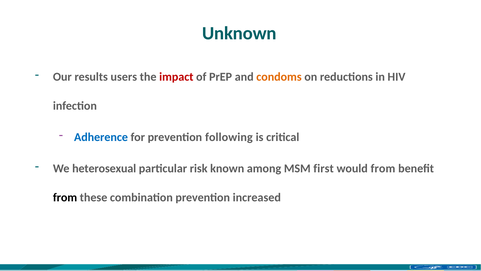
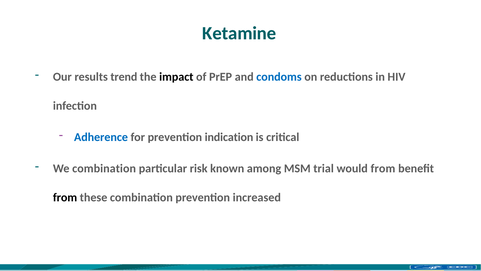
Unknown: Unknown -> Ketamine (239, 33)
users: users -> trend (124, 77)
impact colour: red -> black (176, 77)
condoms colour: orange -> blue (279, 77)
following: following -> indication (229, 137)
We heterosexual: heterosexual -> combination (104, 168)
first: first -> trial (324, 168)
